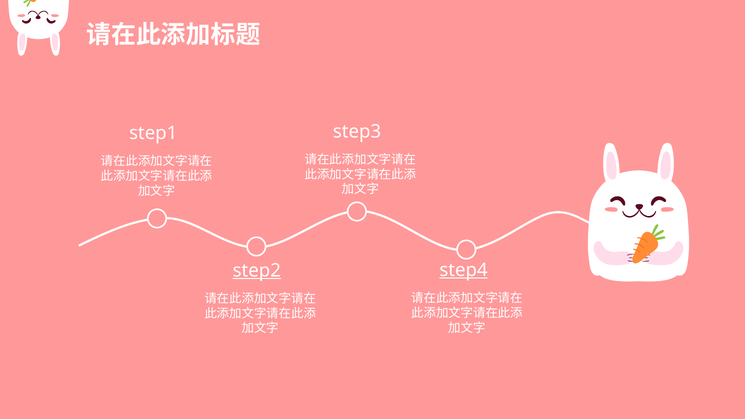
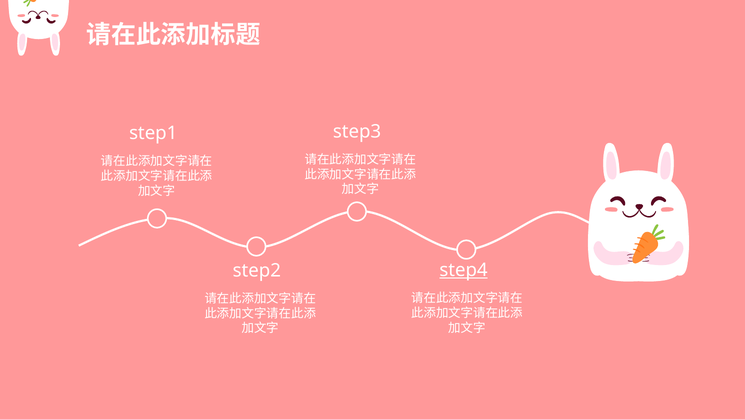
step2 underline: present -> none (257, 270)
